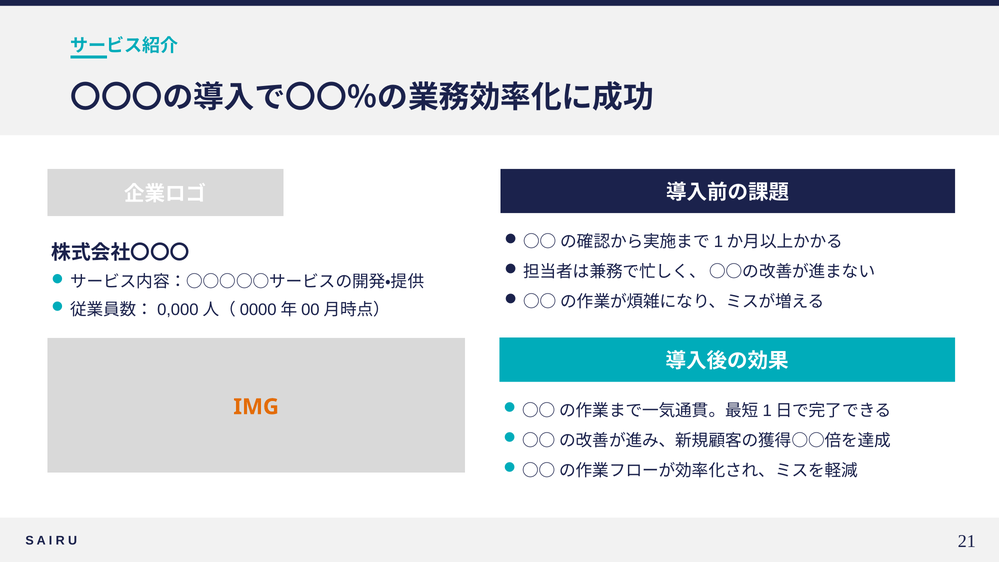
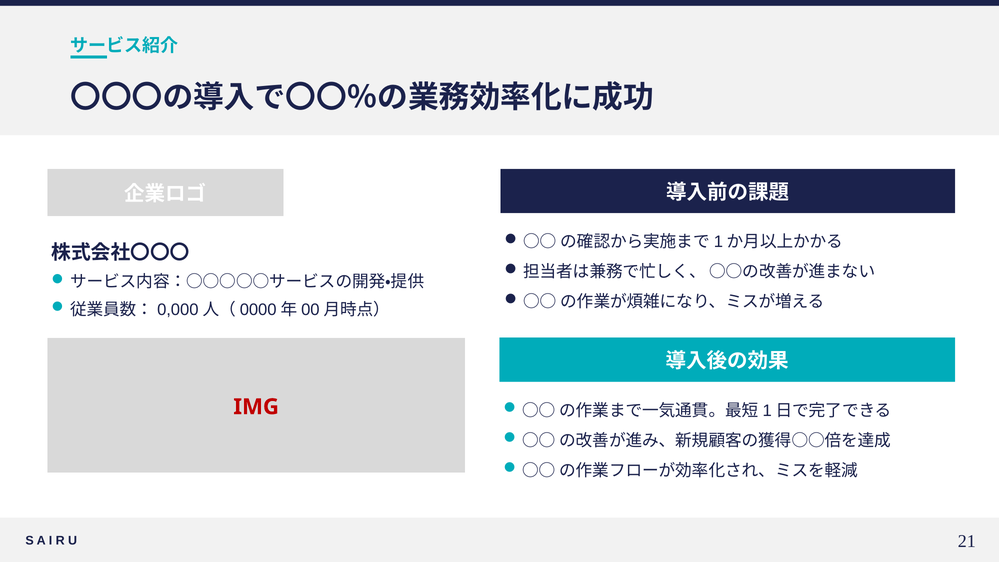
IMG colour: orange -> red (256, 407)
